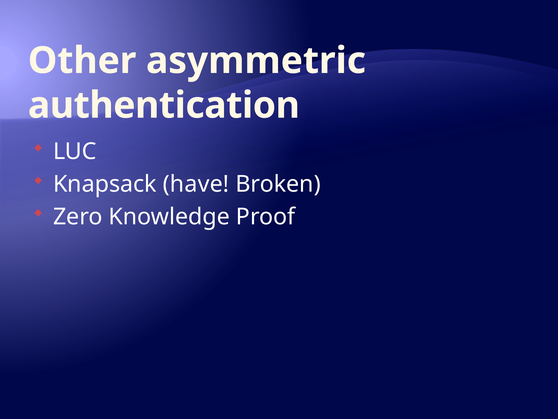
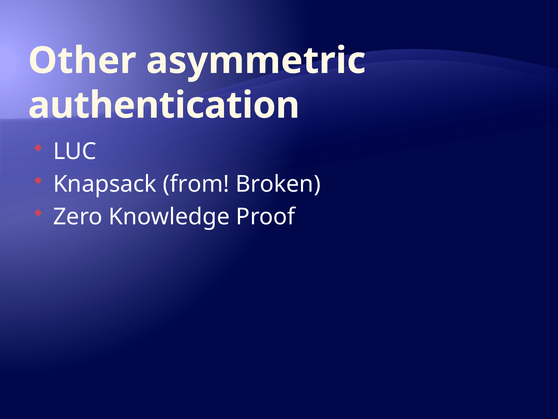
have: have -> from (196, 184)
